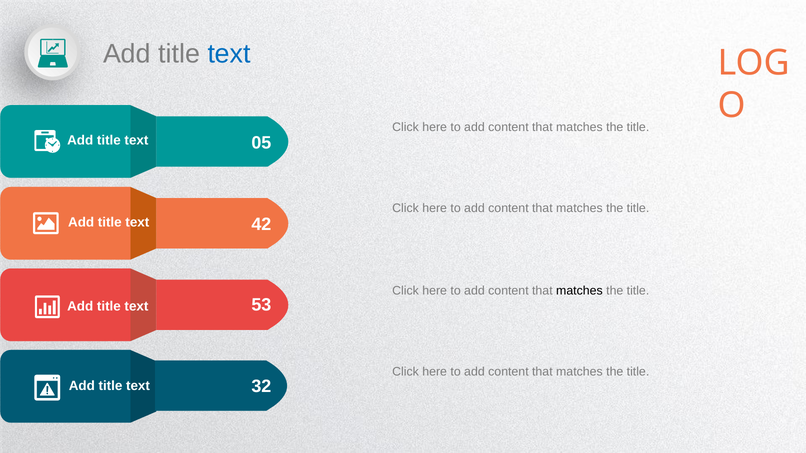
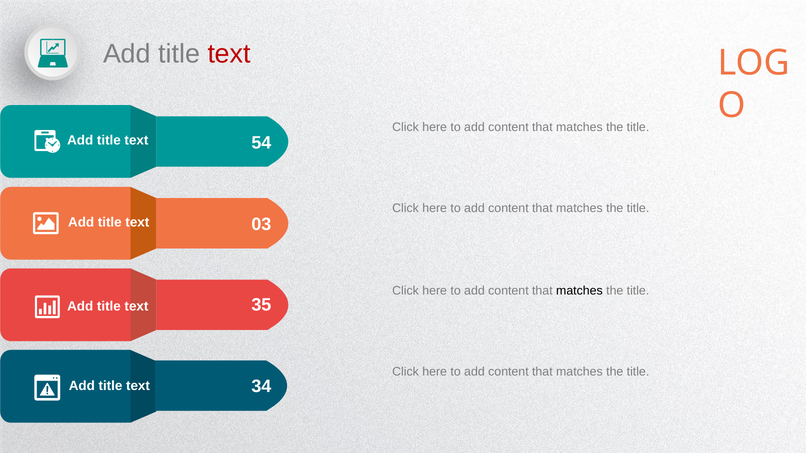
text colour: blue -> red (229, 54)
05: 05 -> 54 (261, 143)
42: 42 -> 03 (261, 224)
53: 53 -> 35 (261, 305)
32: 32 -> 34 (261, 387)
